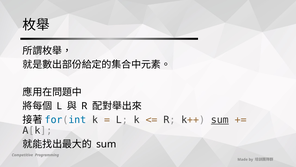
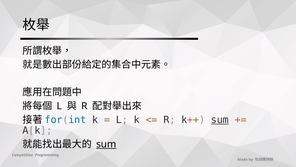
sum underline: none -> present (106, 144)
